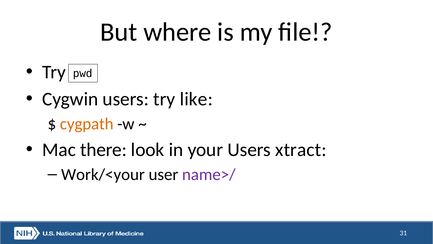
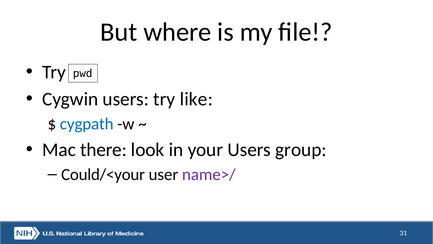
cygpath colour: orange -> blue (87, 124)
xtract: xtract -> group (301, 149)
Work/<your: Work/<your -> Could/<your (103, 174)
